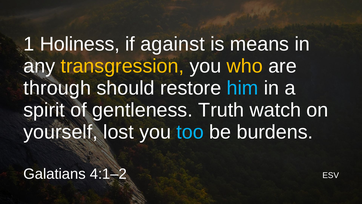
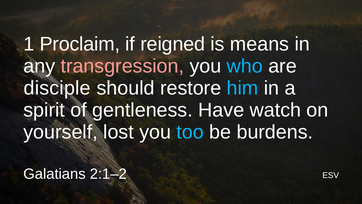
Holiness: Holiness -> Proclaim (80, 44)
against: against -> reigned (173, 44)
transgression colour: yellow -> pink (122, 66)
who colour: yellow -> light blue (245, 66)
through: through -> disciple (57, 88)
Truth: Truth -> Have (221, 110)
4:1–2: 4:1–2 -> 2:1–2 (108, 174)
